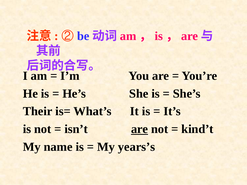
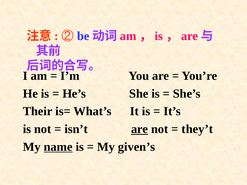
kind’t: kind’t -> they’t (197, 129)
name underline: none -> present (58, 147)
years’s: years’s -> given’s (137, 147)
